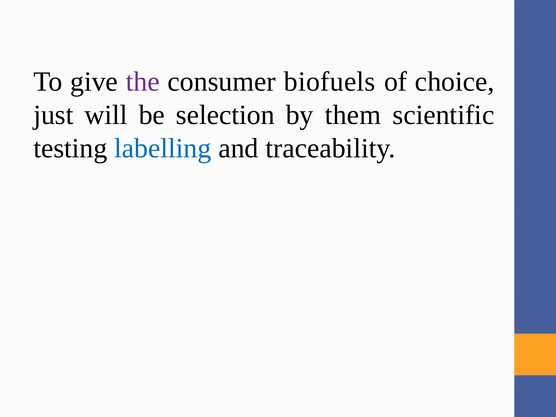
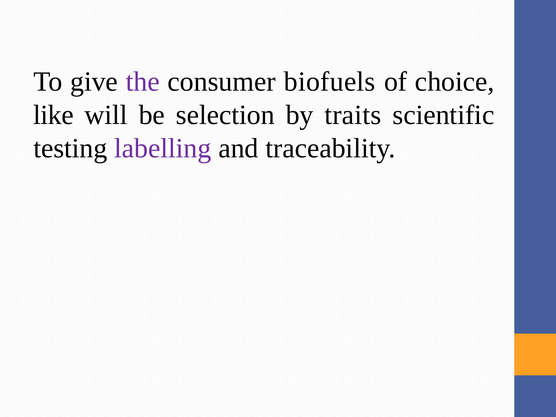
just: just -> like (54, 115)
them: them -> traits (353, 115)
labelling colour: blue -> purple (163, 148)
